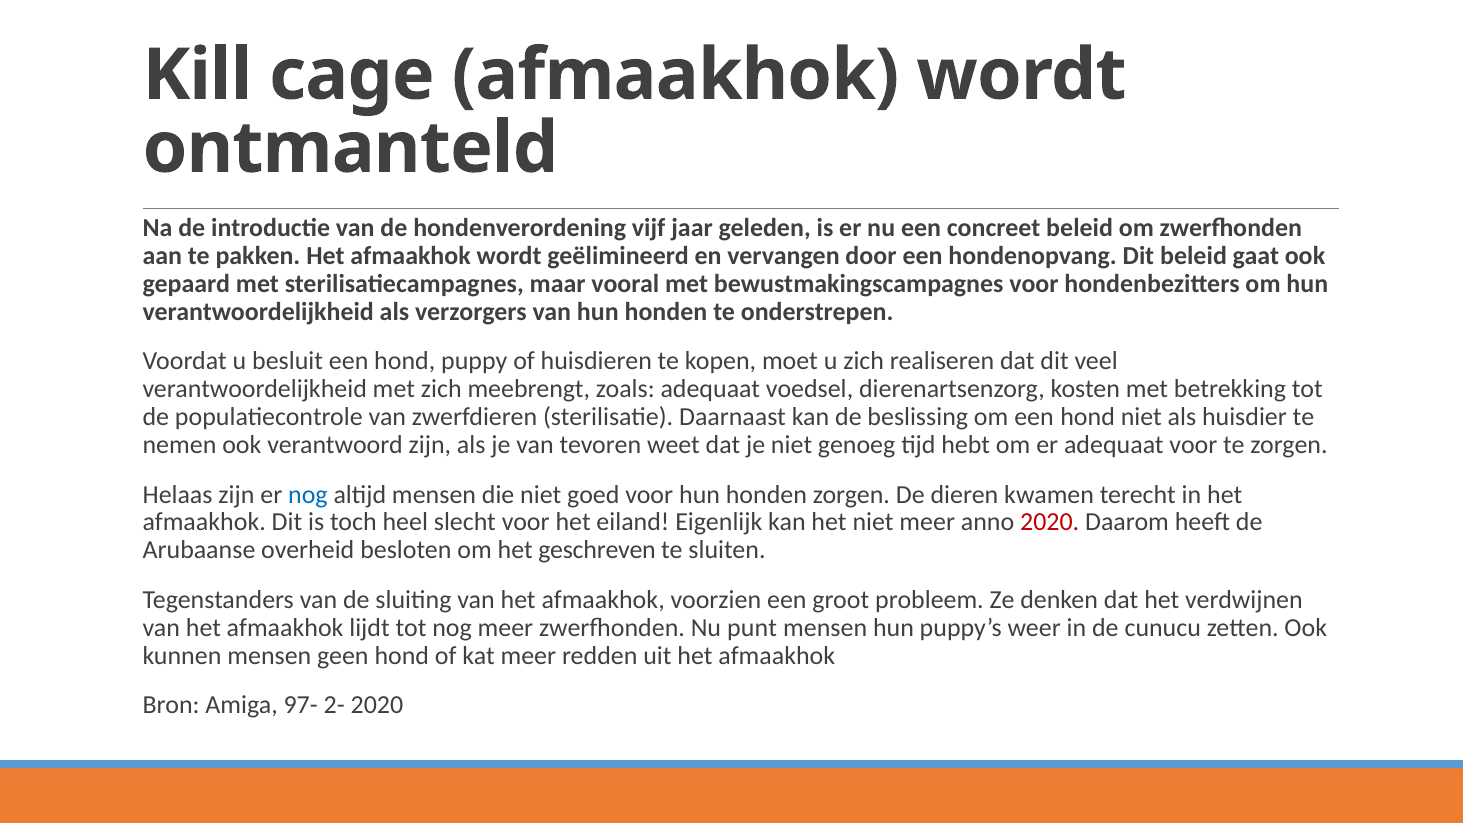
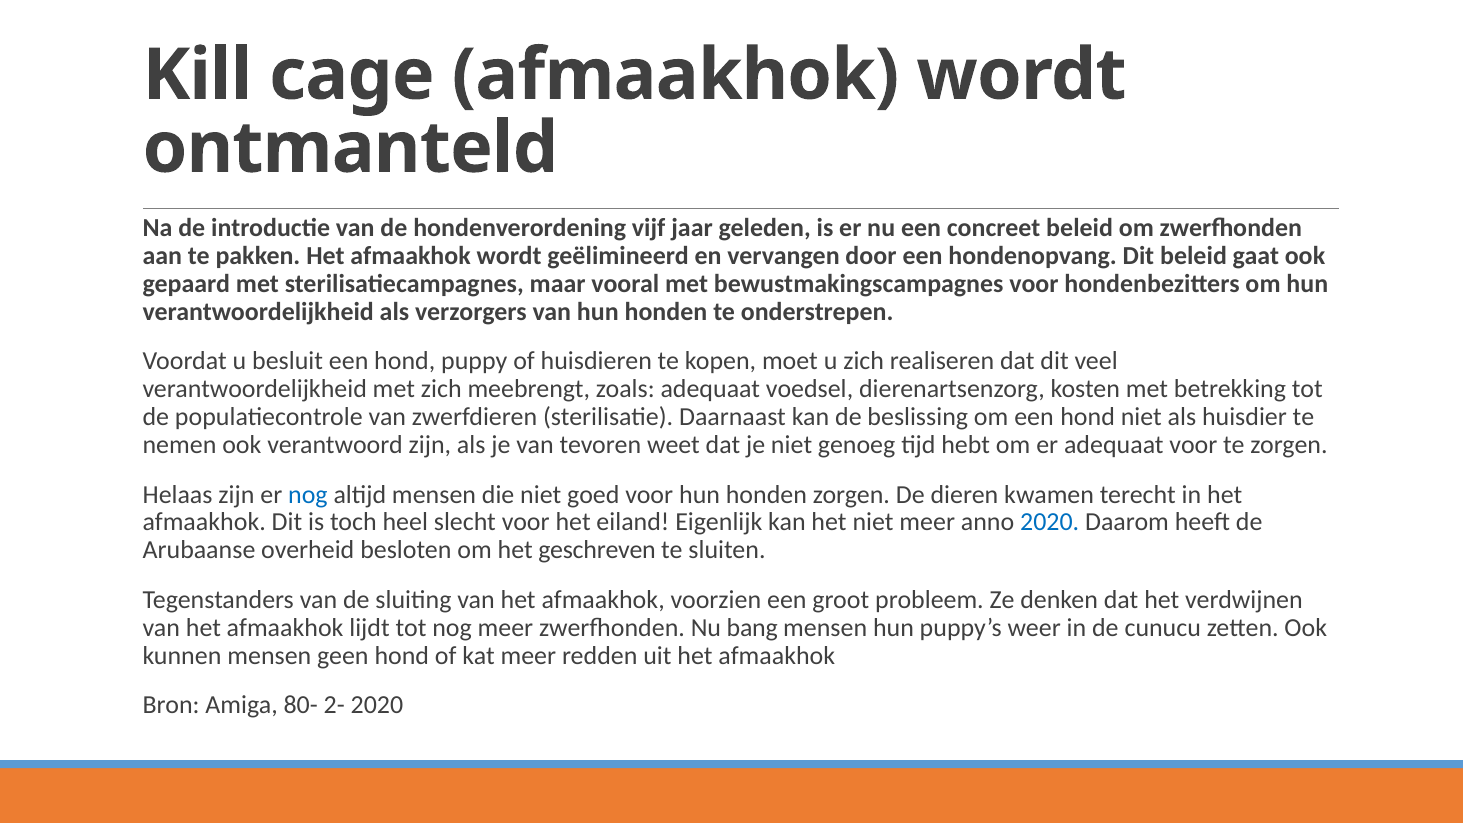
2020 colour: red -> blue (1050, 522)
punt: punt -> bang (752, 628)
97-: 97- -> 80- (301, 705)
